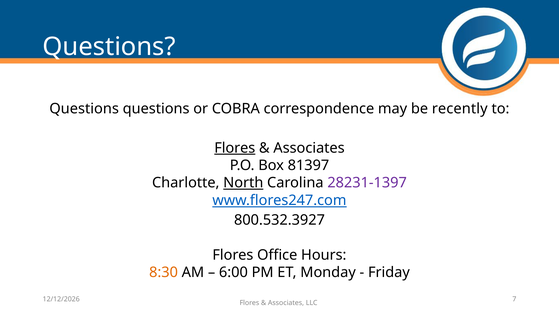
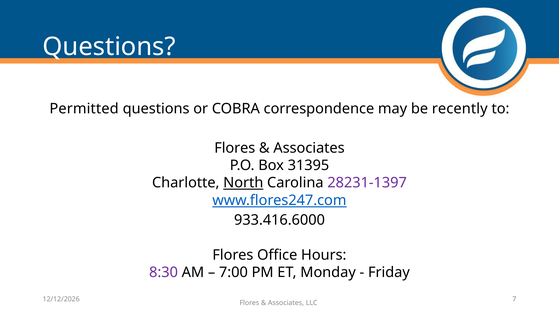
Questions: Questions -> Permitted (84, 109)
Flores underline: present -> none (235, 148)
81397: 81397 -> 31395 (308, 166)
800.532.3927: 800.532.3927 -> 933.416.6000 (279, 220)
8:30 colour: orange -> purple (164, 273)
6:00: 6:00 -> 7:00 (233, 273)
